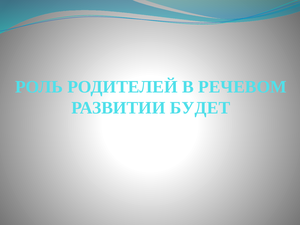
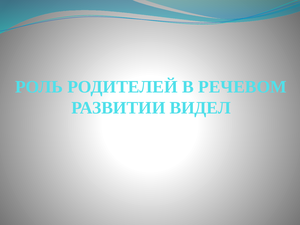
БУДЕТ: БУДЕТ -> ВИДЕЛ (200, 108)
